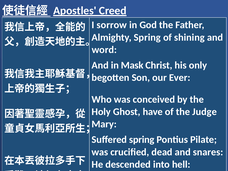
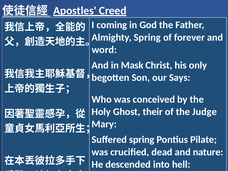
sorrow: sorrow -> coming (112, 25)
shining: shining -> forever (189, 37)
Ever: Ever -> Says (180, 78)
have: have -> their (153, 112)
snares: snares -> nature (208, 152)
